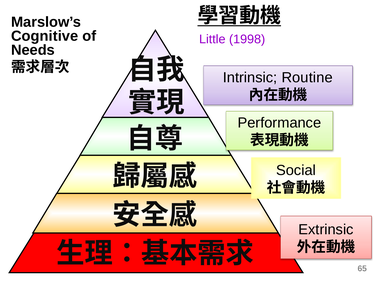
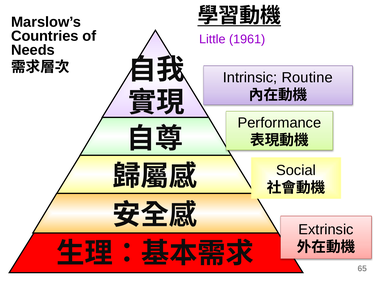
Cognitive: Cognitive -> Countries (45, 36)
1998: 1998 -> 1961 (247, 39)
